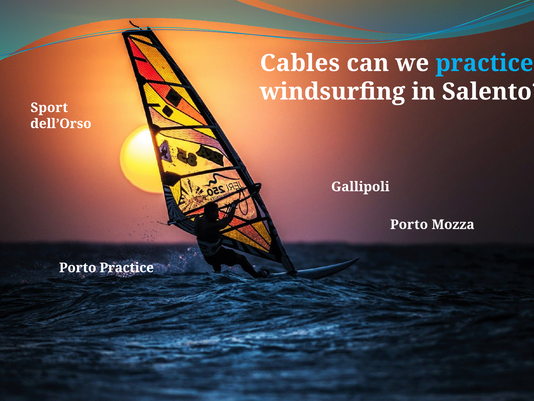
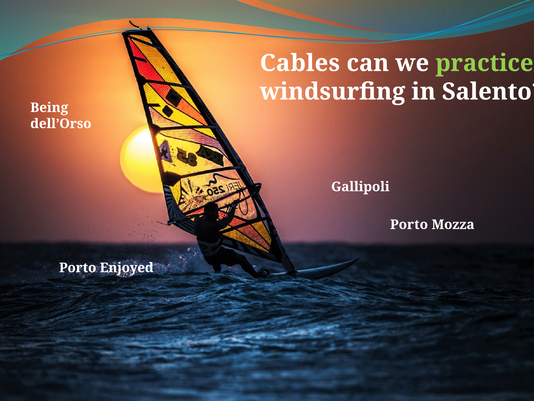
practice colour: light blue -> light green (484, 63)
Sport: Sport -> Being (49, 108)
Porto Practice: Practice -> Enjoyed (127, 267)
